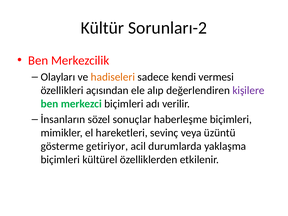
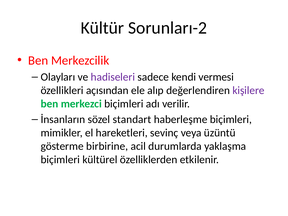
hadiseleri colour: orange -> purple (113, 77)
sonuçlar: sonuçlar -> standart (132, 119)
getiriyor: getiriyor -> birbirine (107, 146)
